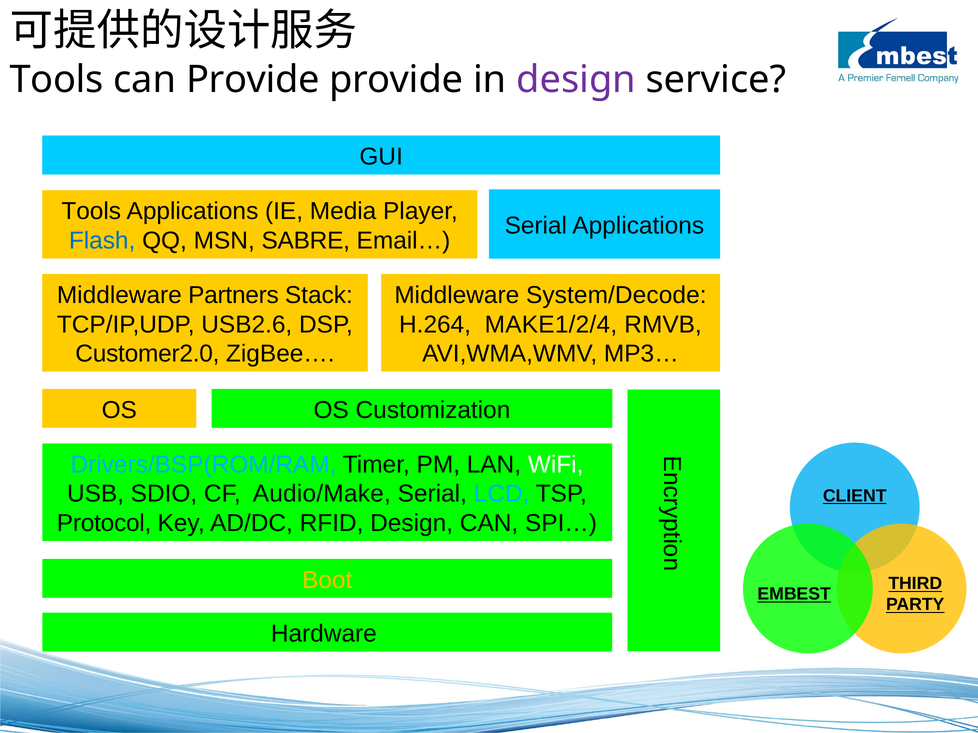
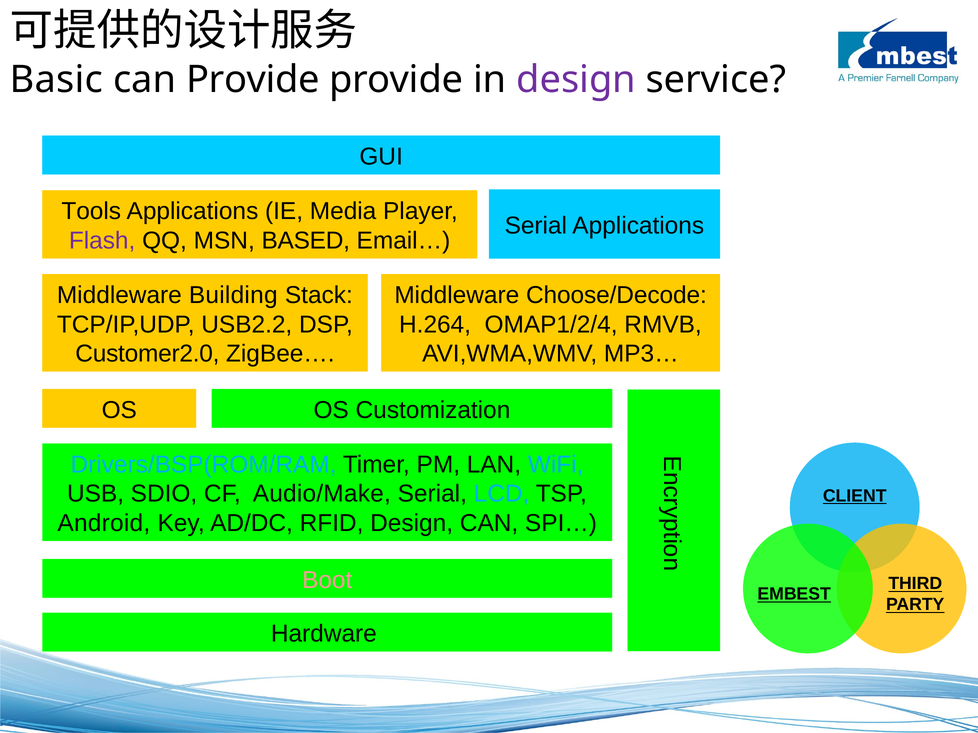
Tools: Tools -> Basic (56, 80)
Flash colour: blue -> purple (102, 241)
SABRE: SABRE -> BASED (306, 241)
Partners: Partners -> Building (233, 295)
System/Decode: System/Decode -> Choose/Decode (616, 295)
USB2.6: USB2.6 -> USB2.2 (247, 325)
MAKE1/2/4: MAKE1/2/4 -> OMAP1/2/4 (551, 325)
WiFi colour: white -> light blue (556, 465)
Protocol: Protocol -> Android (104, 524)
Boot colour: yellow -> pink (327, 581)
